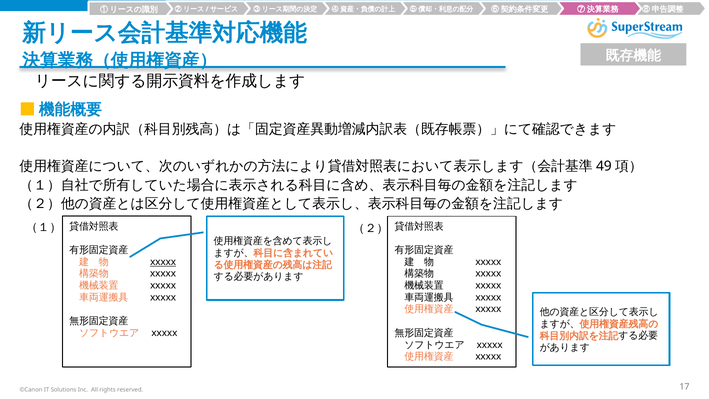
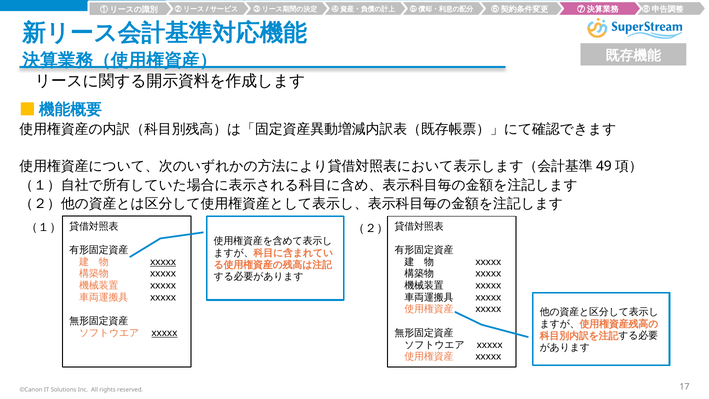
xxxxx underline: none -> present (164, 333)
